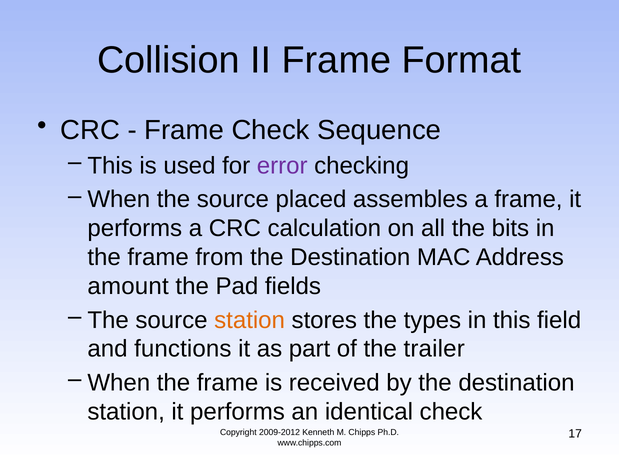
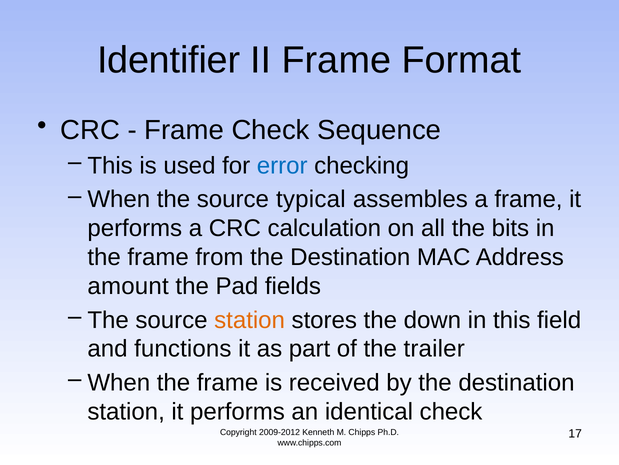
Collision: Collision -> Identifier (169, 60)
error colour: purple -> blue (282, 165)
placed: placed -> typical (311, 199)
types: types -> down (432, 320)
